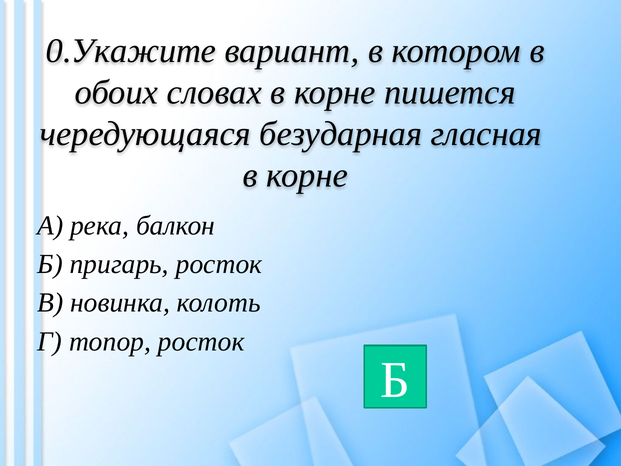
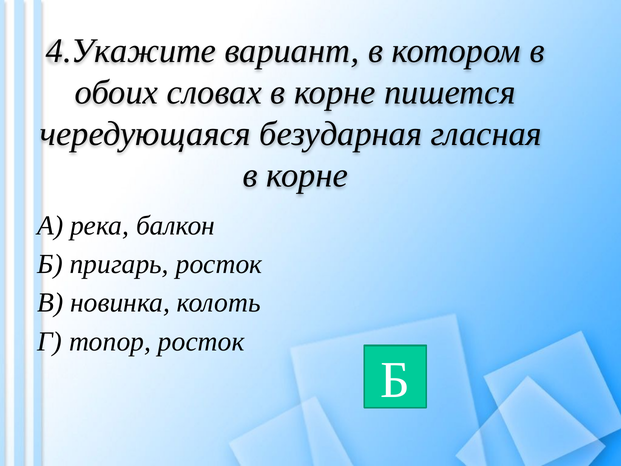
0.Укажите: 0.Укажите -> 4.Укажите (131, 51)
